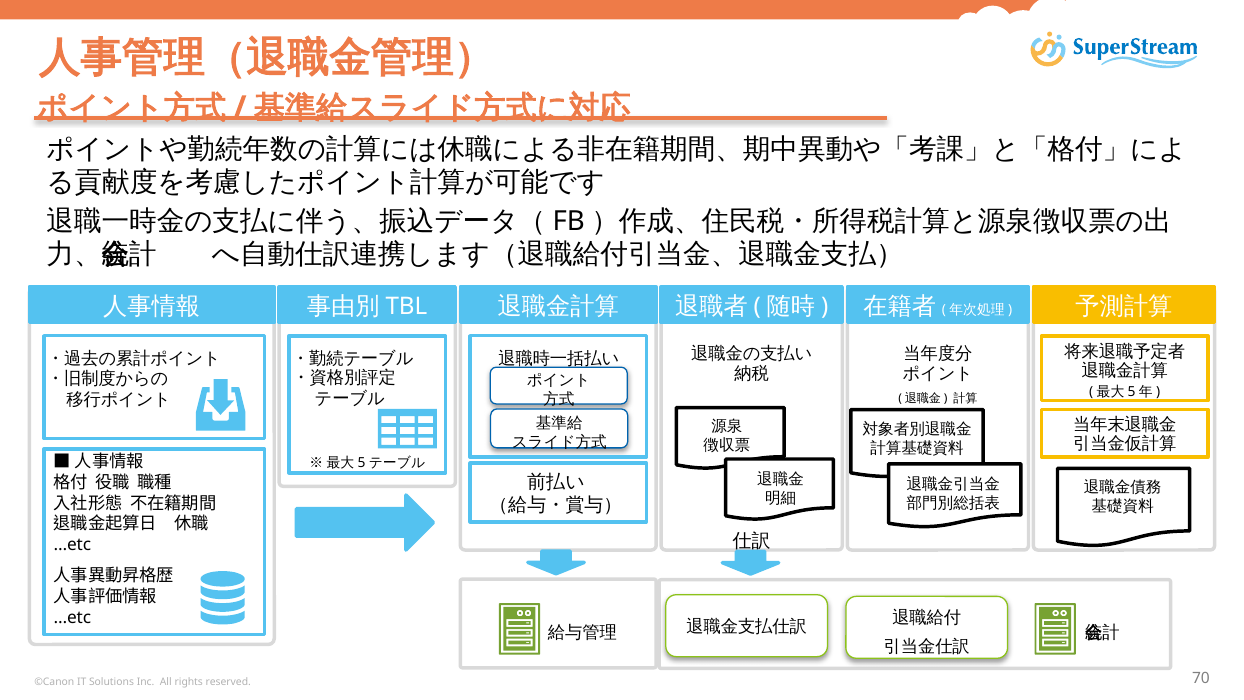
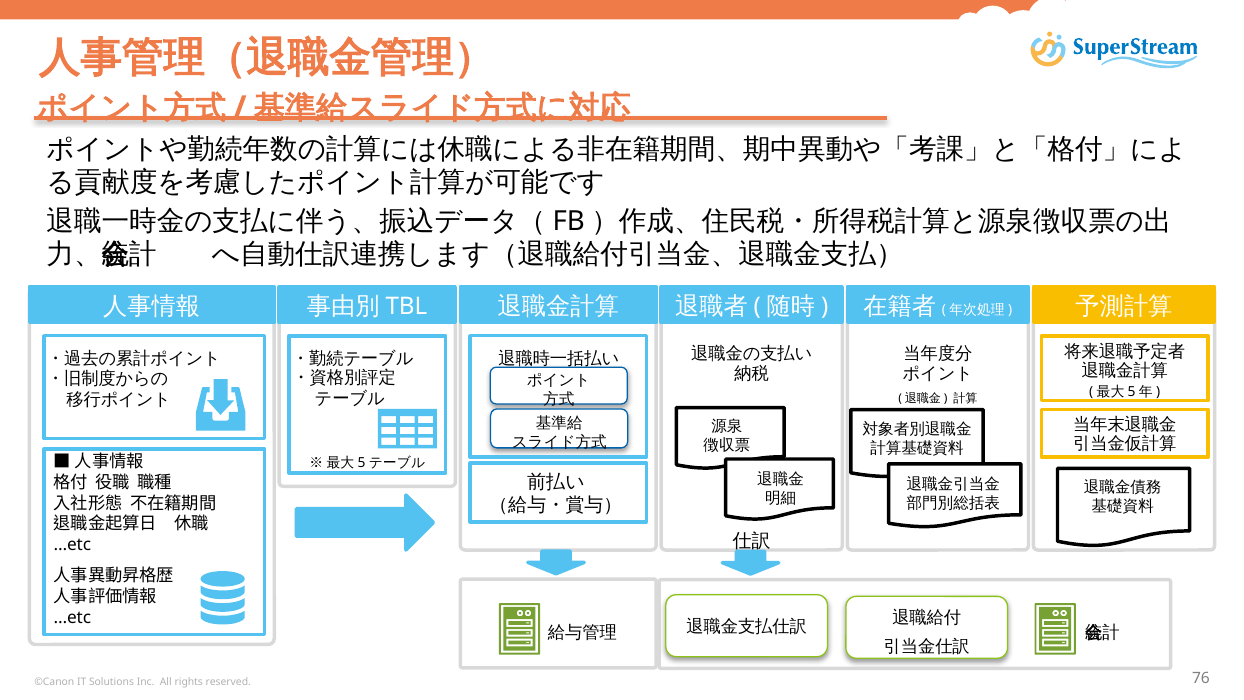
70: 70 -> 76 (1201, 679)
